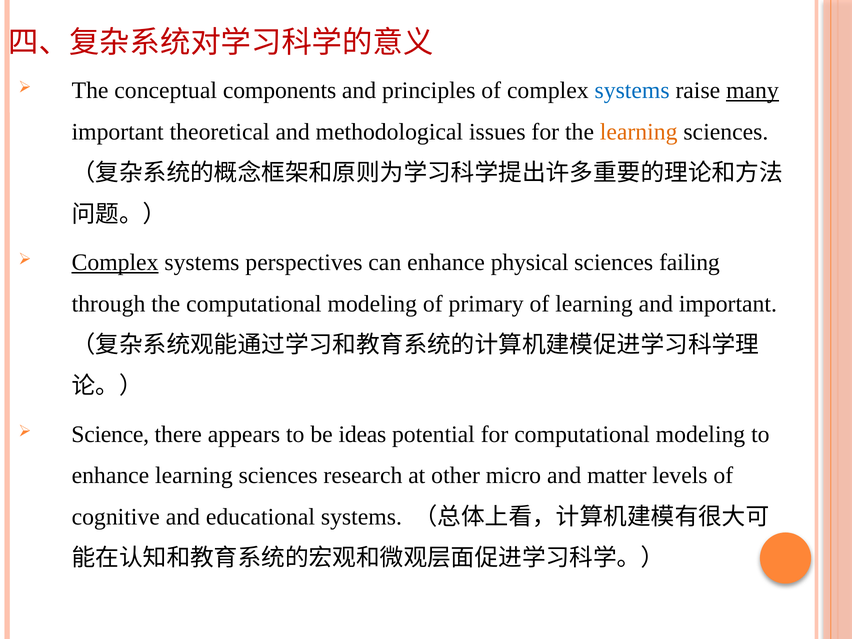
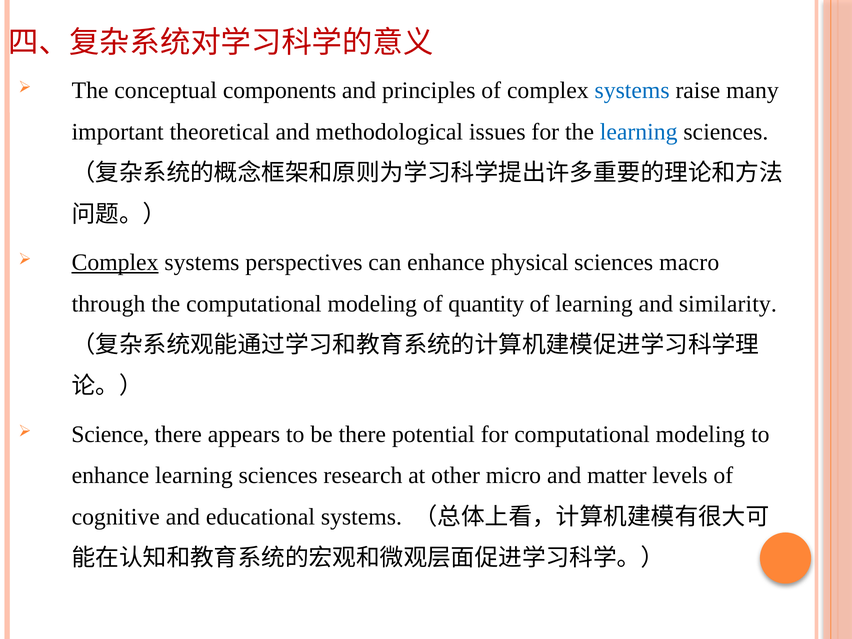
many underline: present -> none (752, 91)
learning colour: orange -> blue (639, 132)
failing: failing -> macro (689, 263)
primary: primary -> quantity (486, 304)
and important: important -> similarity (728, 304)
be ideas: ideas -> there (362, 434)
